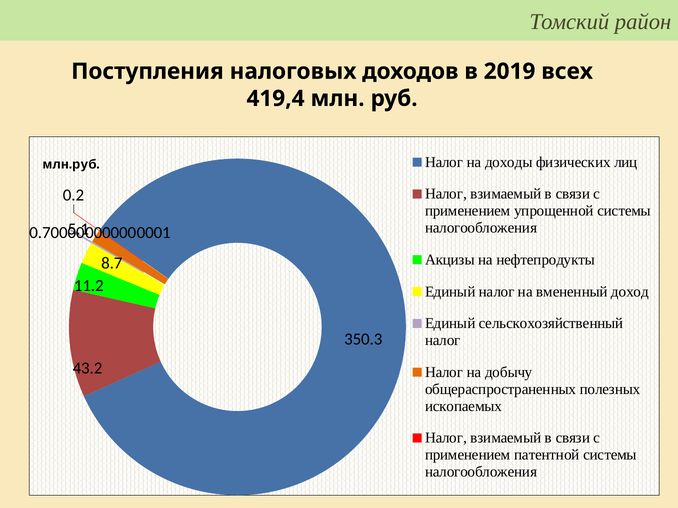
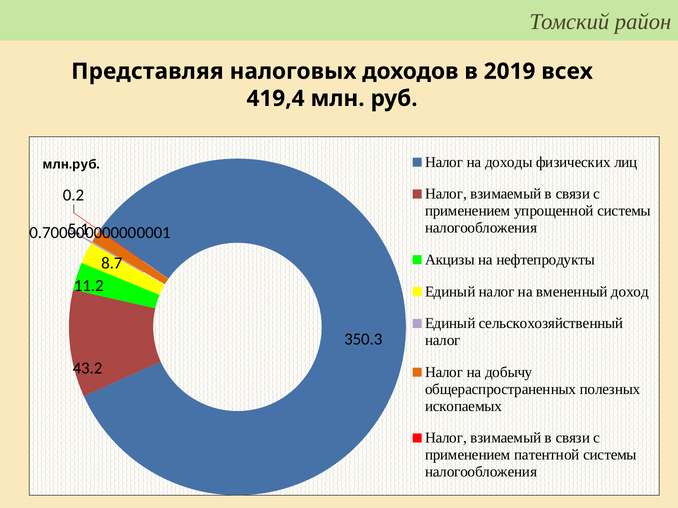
Поступления: Поступления -> Представляя (147, 71)
